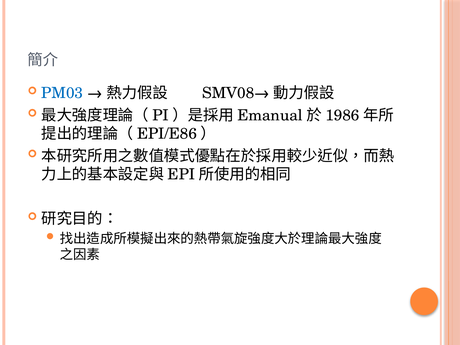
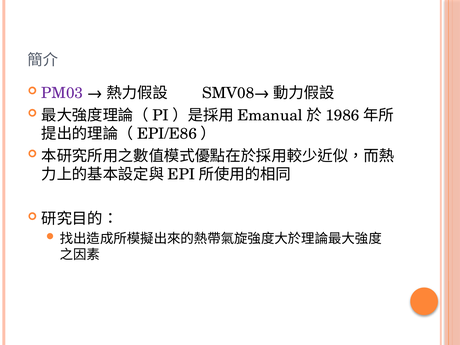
PM03 colour: blue -> purple (62, 93)
